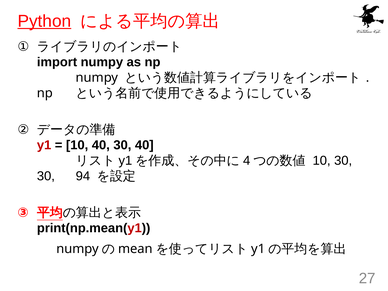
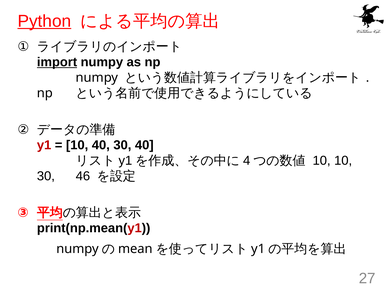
import underline: none -> present (57, 62)
10 30: 30 -> 10 (343, 161)
94: 94 -> 46 (83, 176)
